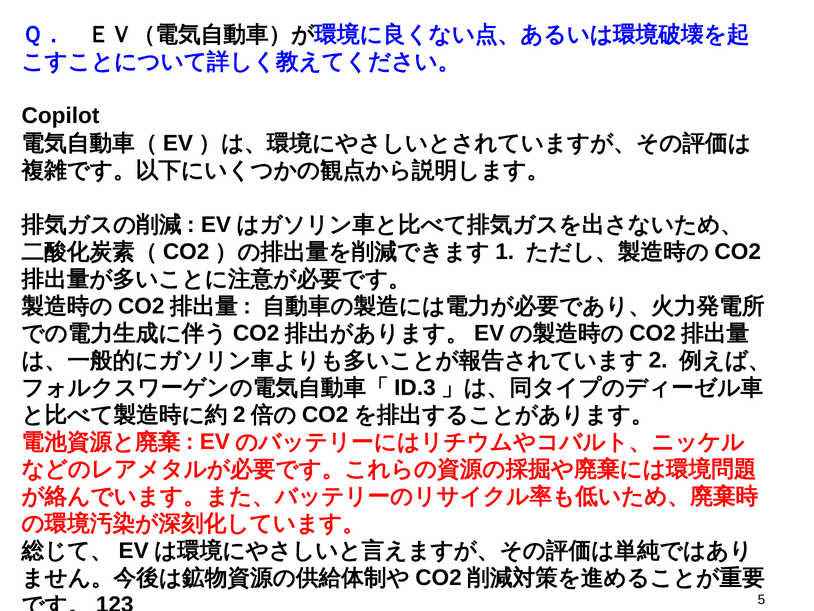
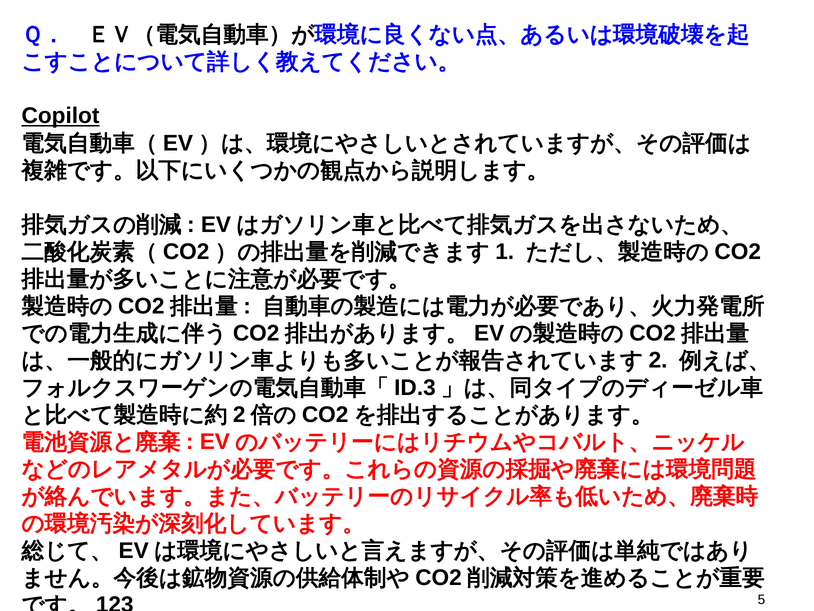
Copilot underline: none -> present (61, 116)
